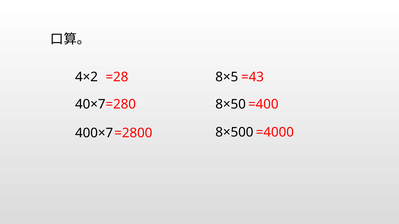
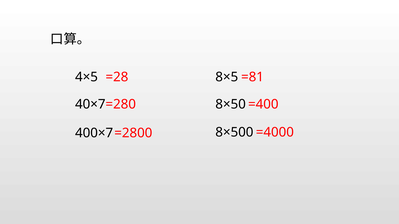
4×2: 4×2 -> 4×5 (87, 77)
=43: =43 -> =81 (253, 77)
